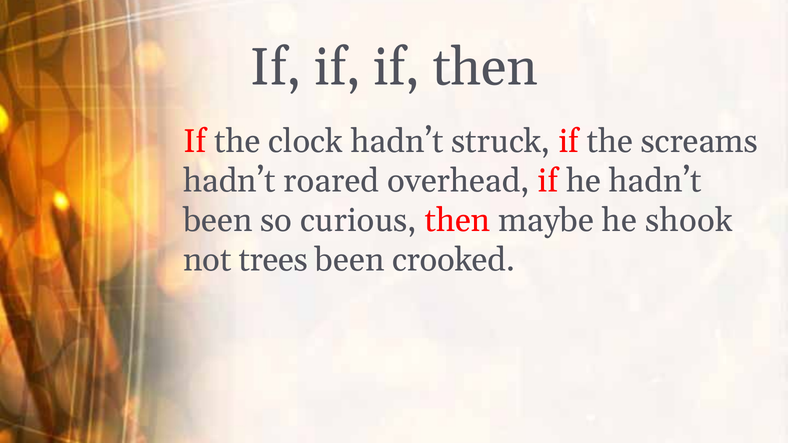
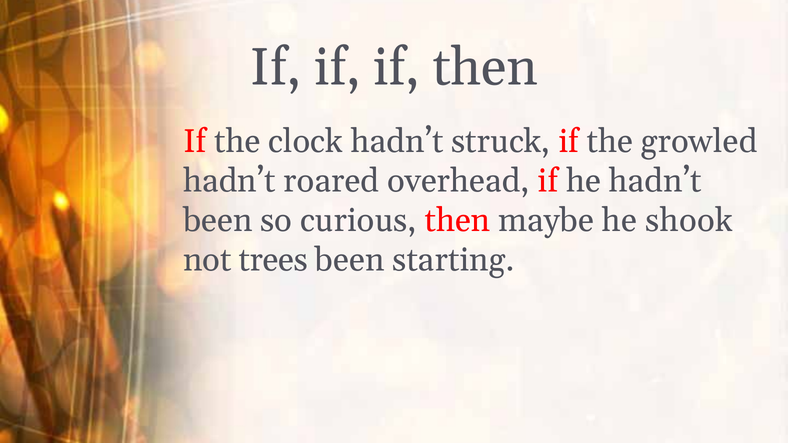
screams: screams -> growled (699, 142)
crooked: crooked -> starting (453, 260)
